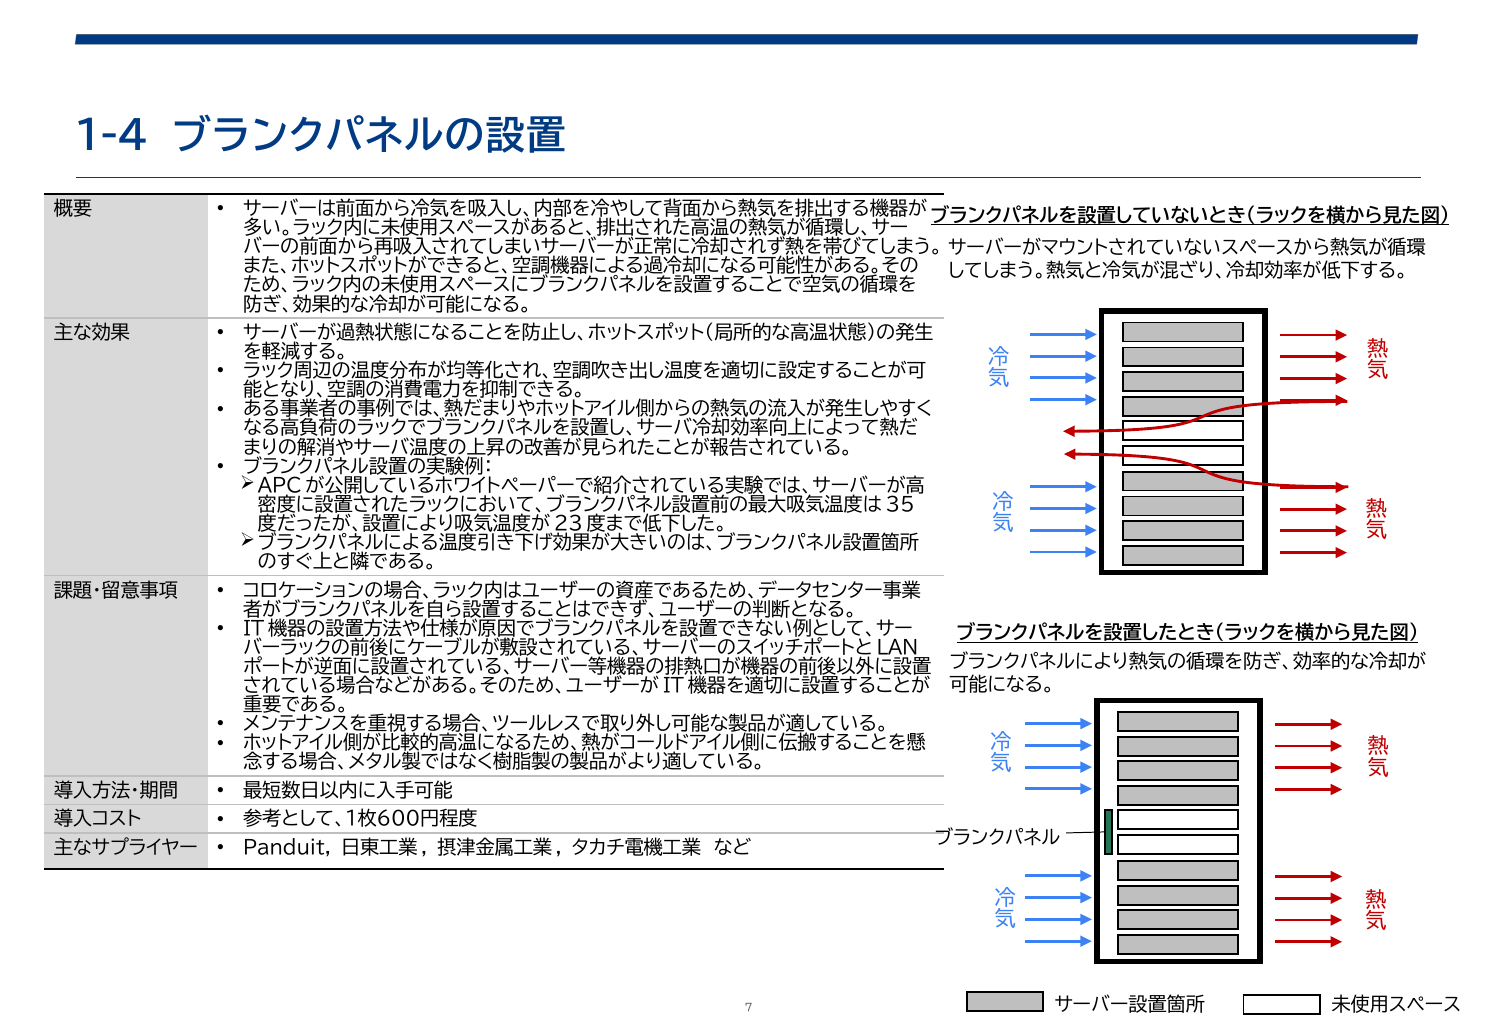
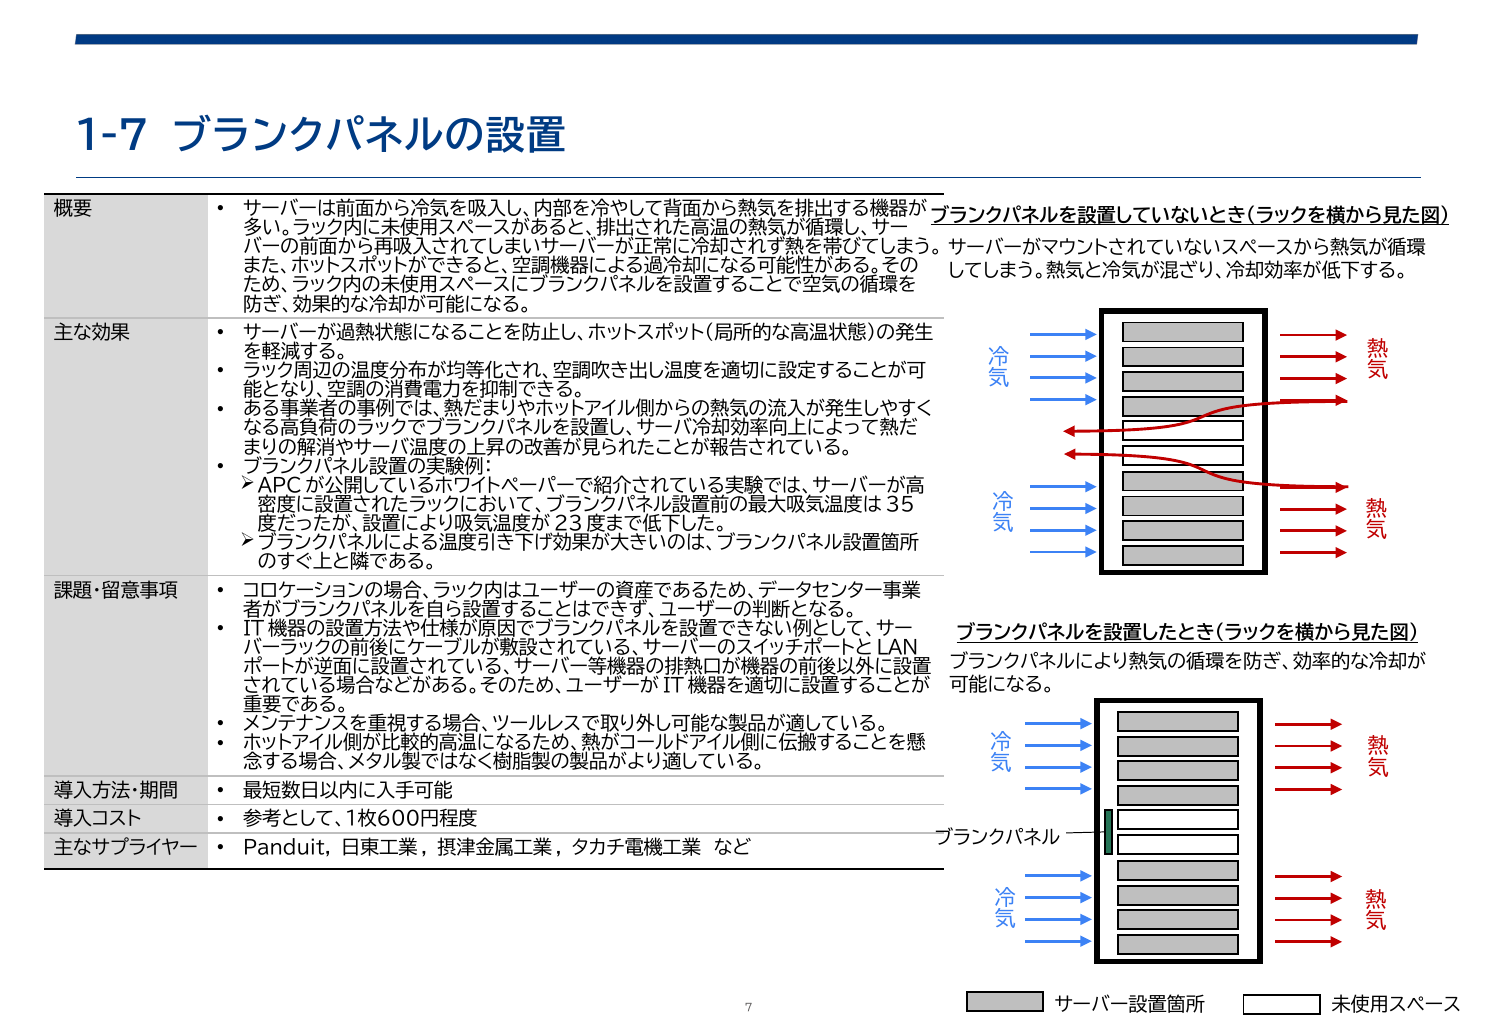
1-4: 1-4 -> 1-7 (112, 137)
